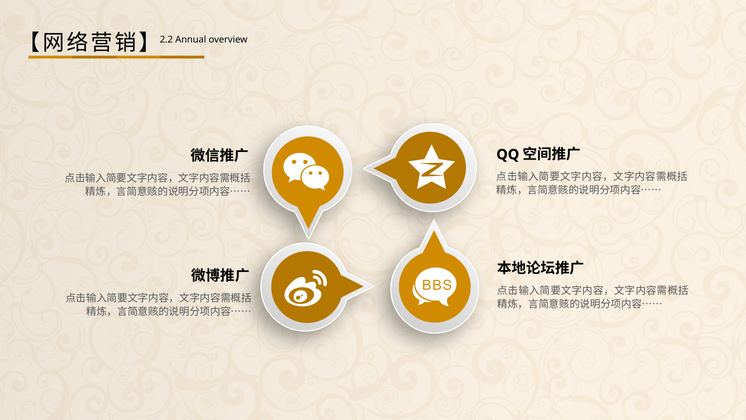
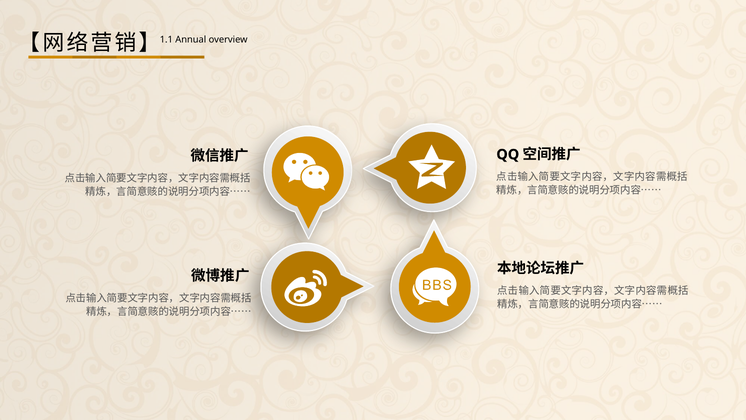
2.2: 2.2 -> 1.1 (166, 40)
